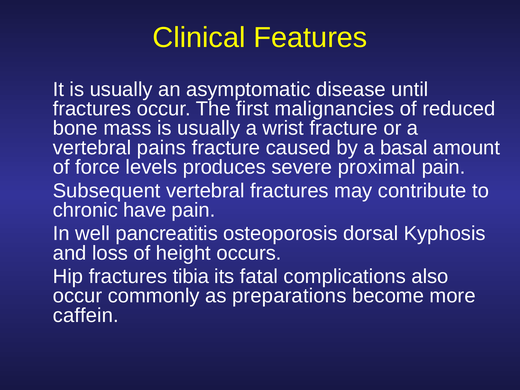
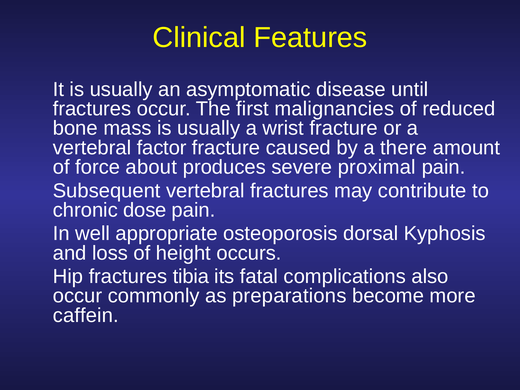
pains: pains -> factor (162, 148)
basal: basal -> there (404, 148)
levels: levels -> about (151, 167)
have: have -> dose (145, 210)
pancreatitis: pancreatitis -> appropriate (167, 234)
